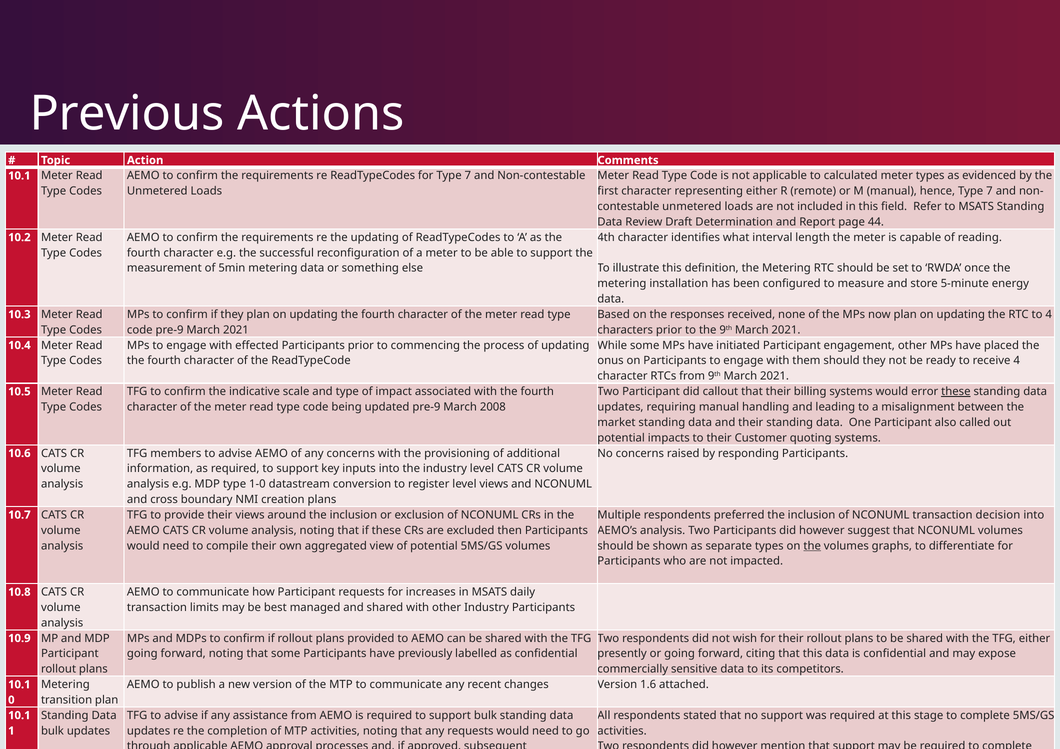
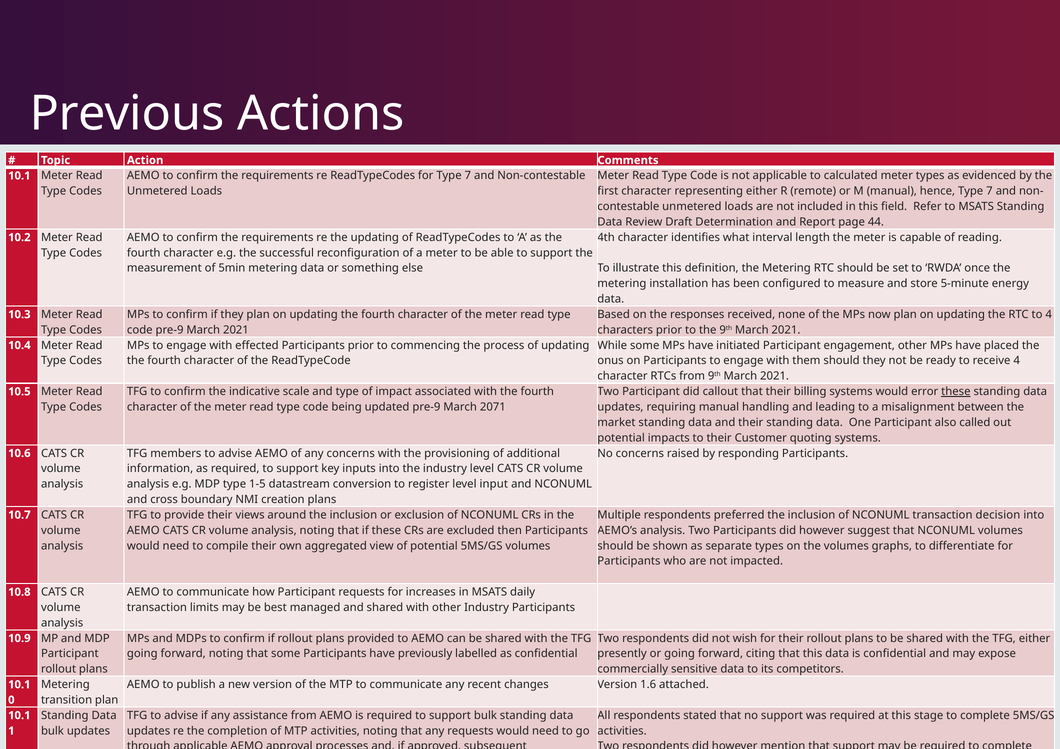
2008: 2008 -> 2071 (493, 407)
1-0: 1-0 -> 1-5 (257, 484)
level views: views -> input (494, 484)
the underline: present -> none (812, 546)
